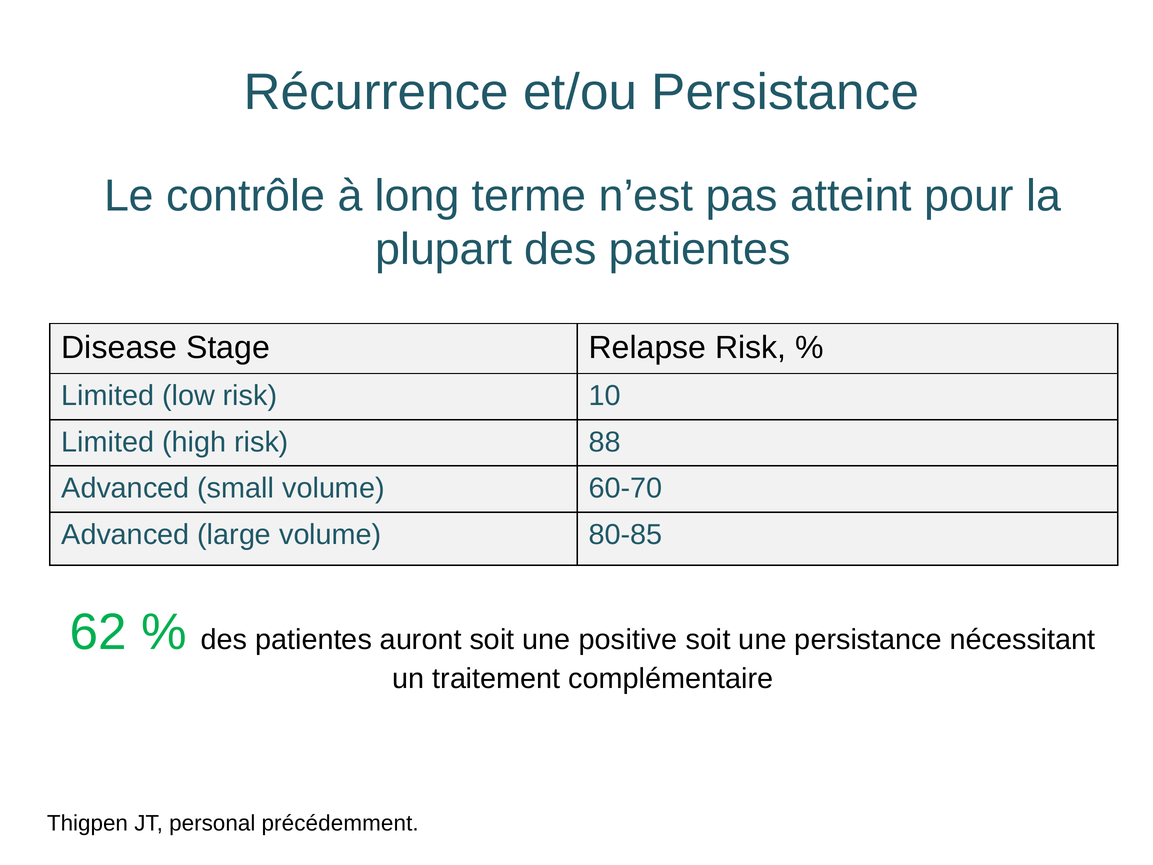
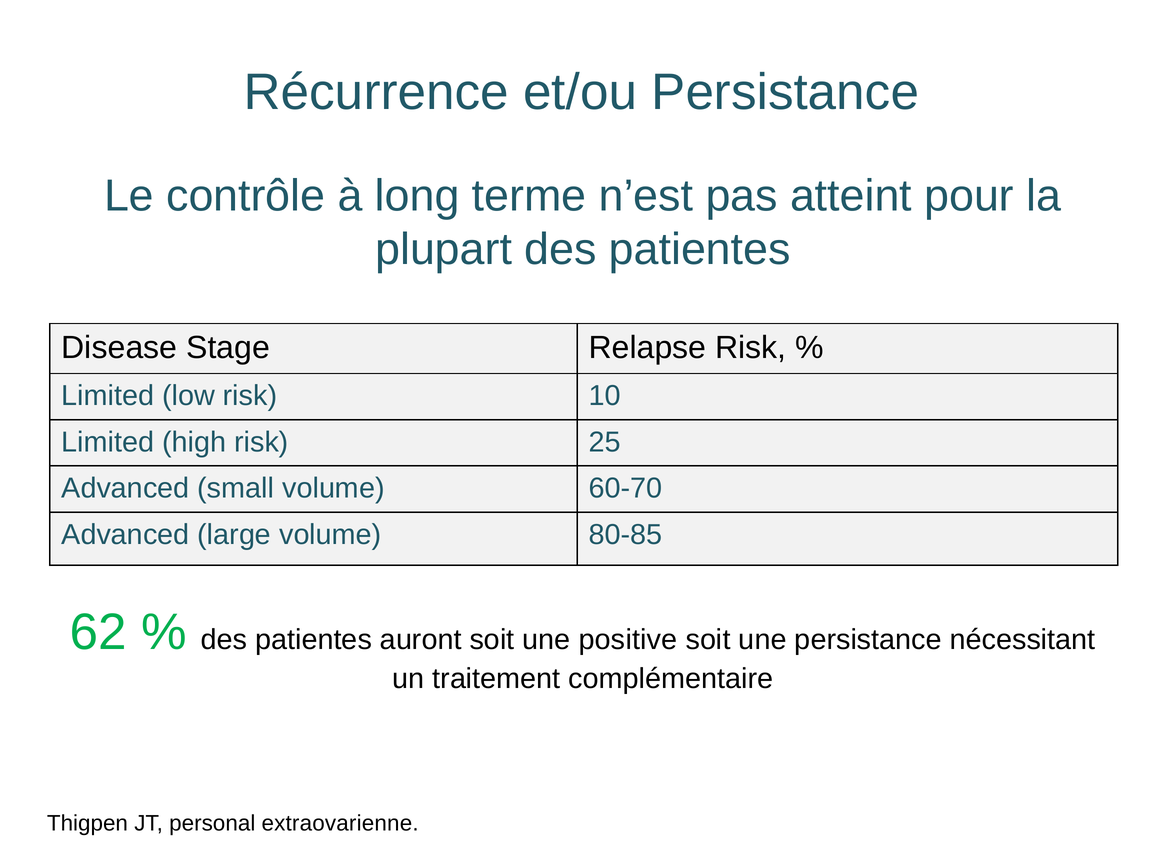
88: 88 -> 25 (605, 442)
précédemment: précédemment -> extraovarienne (340, 823)
